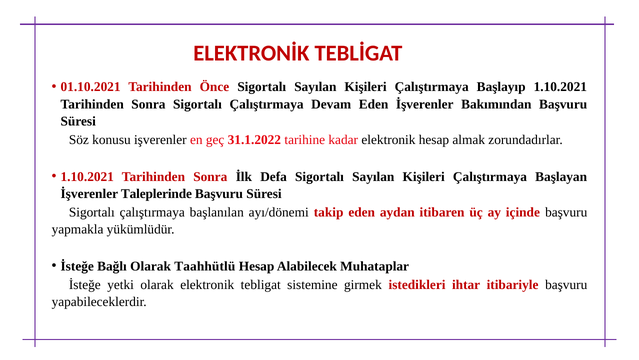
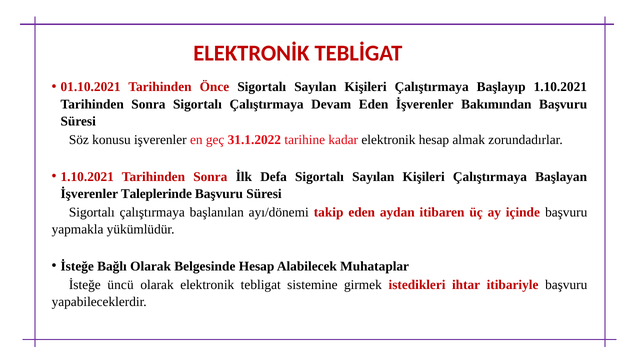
Taahhütlü: Taahhütlü -> Belgesinde (205, 266)
yetki: yetki -> üncü (121, 284)
